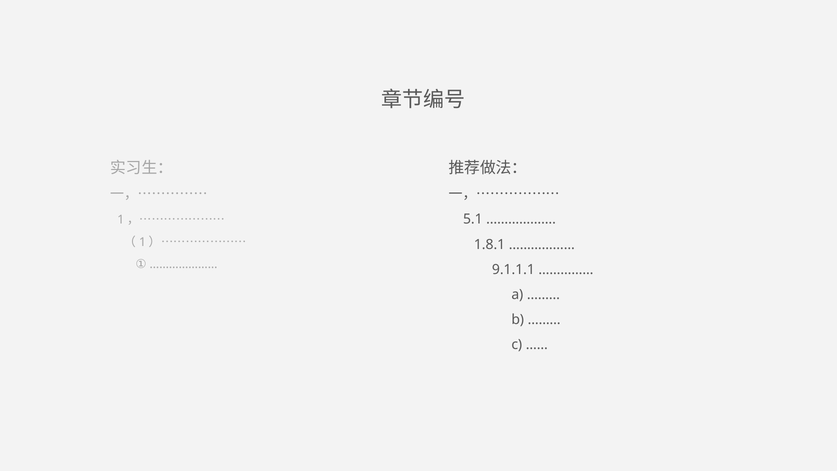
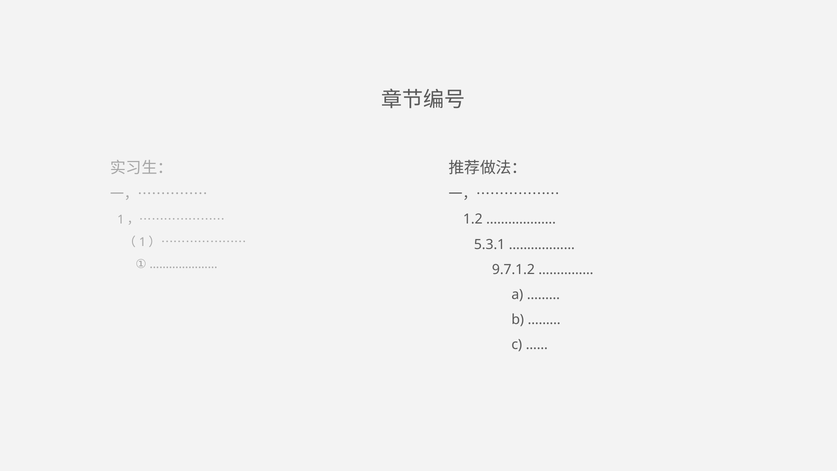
5.1: 5.1 -> 1.2 (473, 219)
1.8.1: 1.8.1 -> 5.3.1 (490, 244)
9.1.1.1: 9.1.1.1 -> 9.7.1.2 (513, 269)
